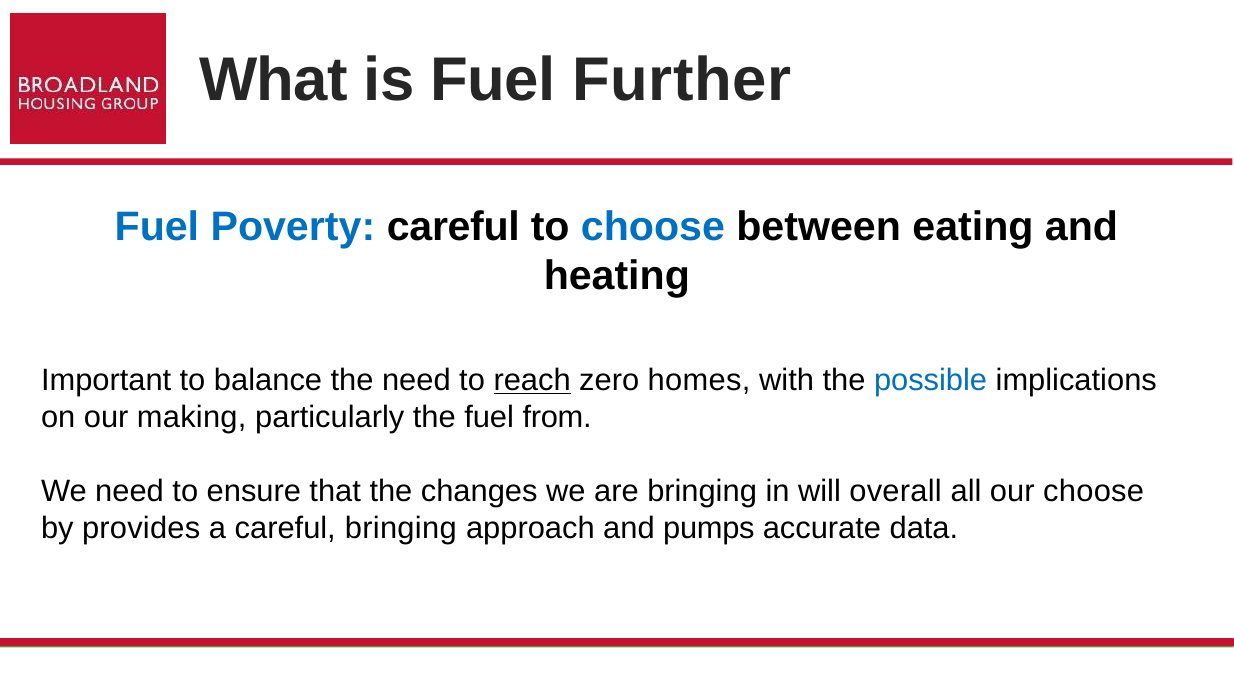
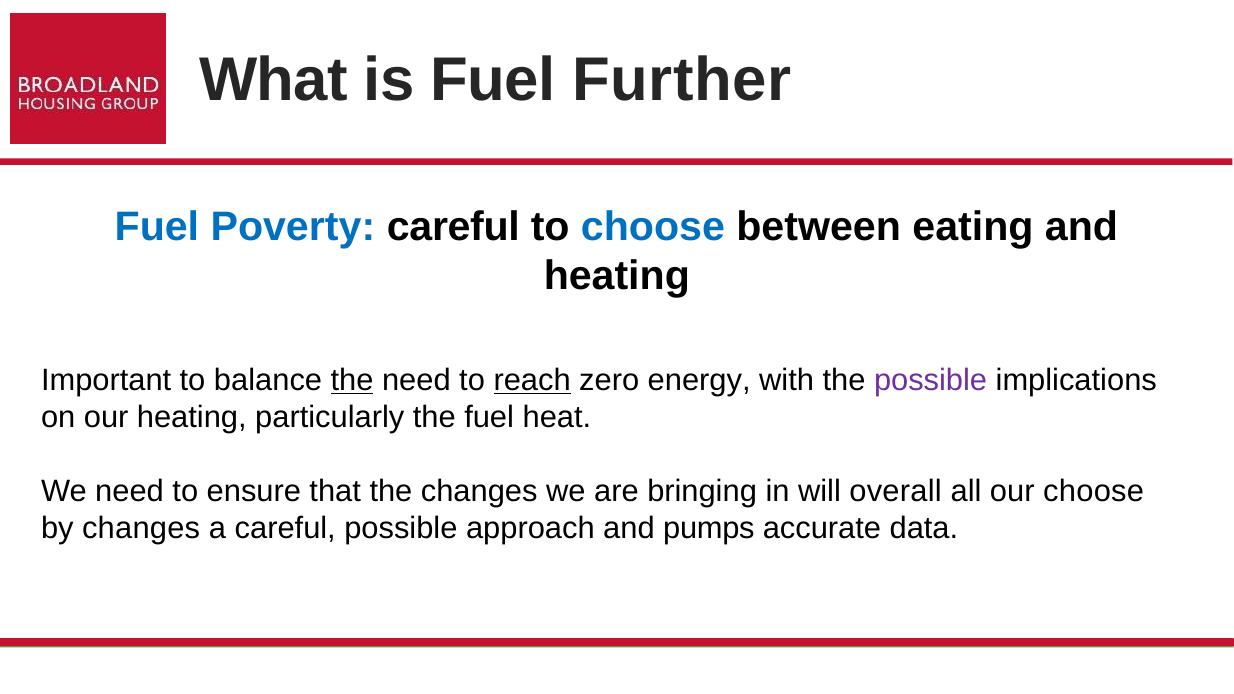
the underline: none -> present (352, 380)
homes: homes -> energy (699, 380)
possible colour: blue -> purple (931, 380)
our making: making -> heating (192, 417)
from: from -> heat (557, 417)
by provides: provides -> changes (141, 528)
careful bringing: bringing -> possible (401, 528)
